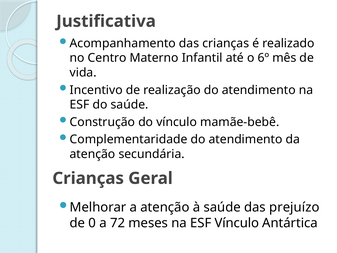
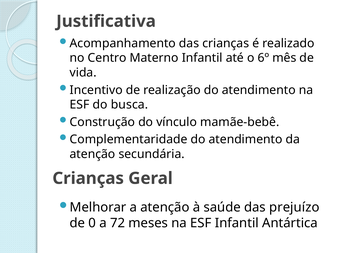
do saúde: saúde -> busca (130, 104)
ESF Vínculo: Vínculo -> Infantil (237, 223)
